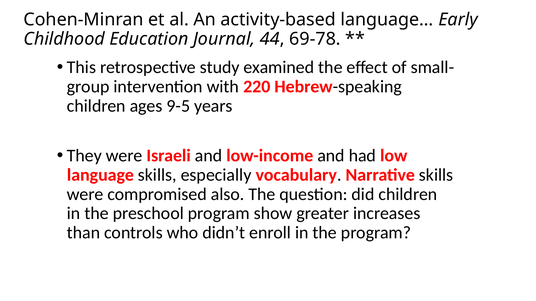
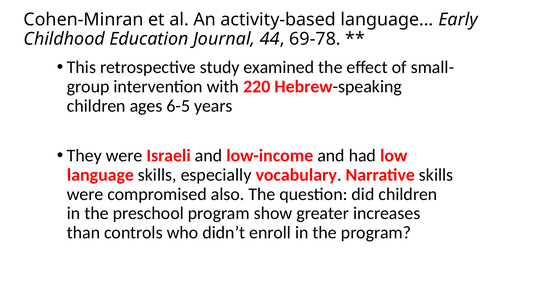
9-5: 9-5 -> 6-5 (178, 106)
